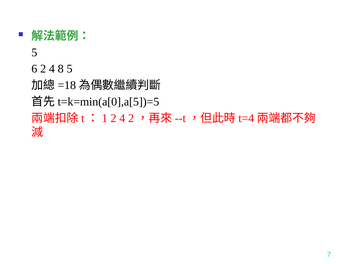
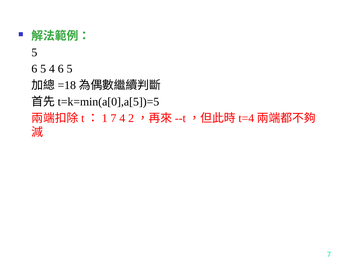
2: 2 -> 5 (43, 69)
4 8: 8 -> 6 (61, 69)
2: 2 -> 7 (113, 118)
